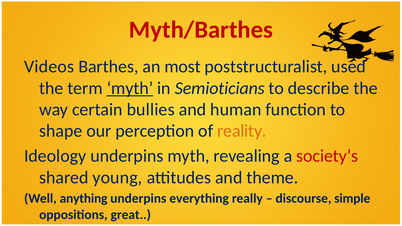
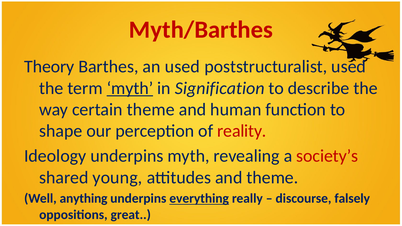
Videos: Videos -> Theory (49, 67)
an most: most -> used (182, 67)
Semioticians: Semioticians -> Signification (220, 88)
certain bullies: bullies -> theme (151, 110)
reality colour: orange -> red (242, 131)
everything underline: none -> present (199, 199)
simple: simple -> falsely (352, 199)
